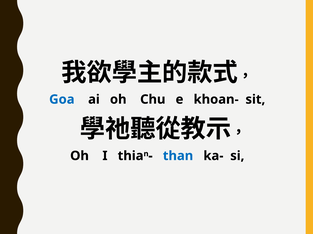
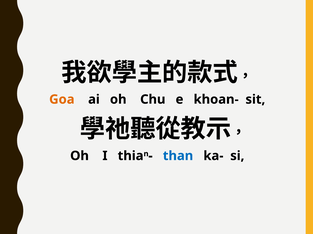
Goa colour: blue -> orange (62, 100)
